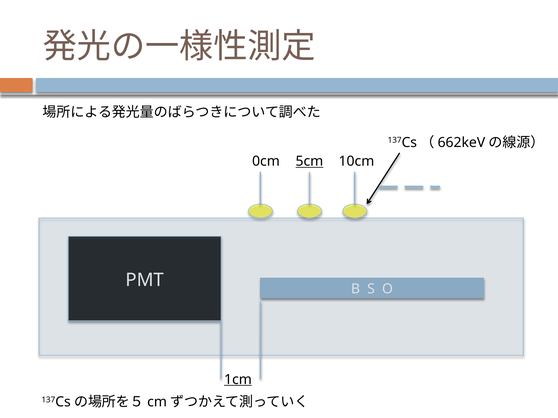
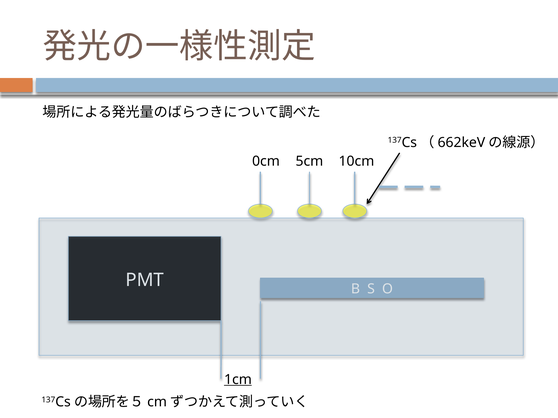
5cm underline: present -> none (309, 162)
